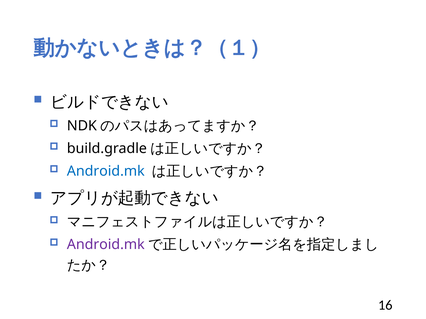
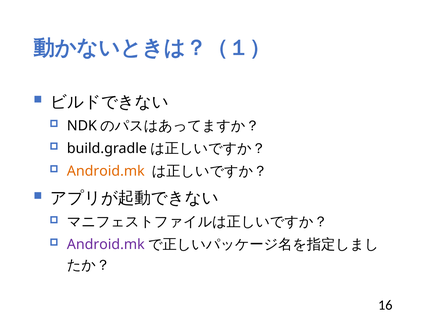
Android.mk colour: blue -> orange (106, 171)
